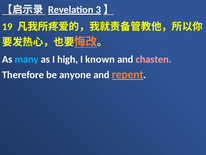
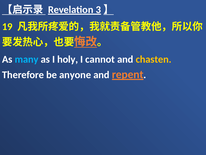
high: high -> holy (68, 59)
known: known -> cannot (100, 59)
chasten colour: pink -> yellow (154, 59)
